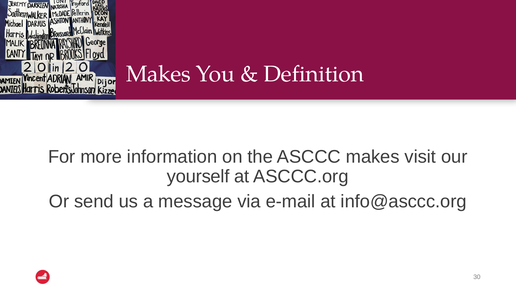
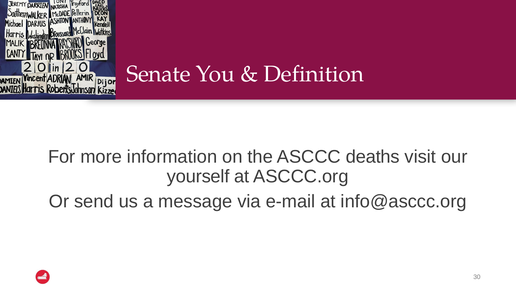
Makes: Makes -> Senate (158, 74)
ASCCC makes: makes -> deaths (373, 157)
